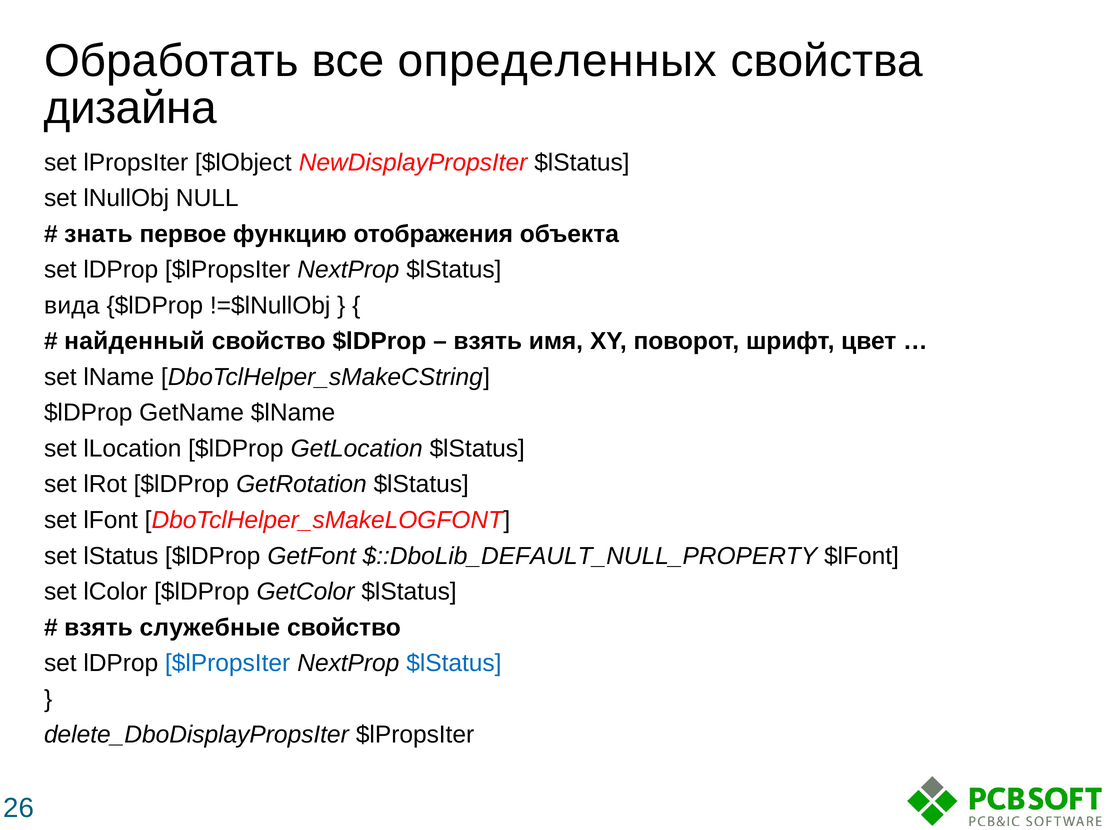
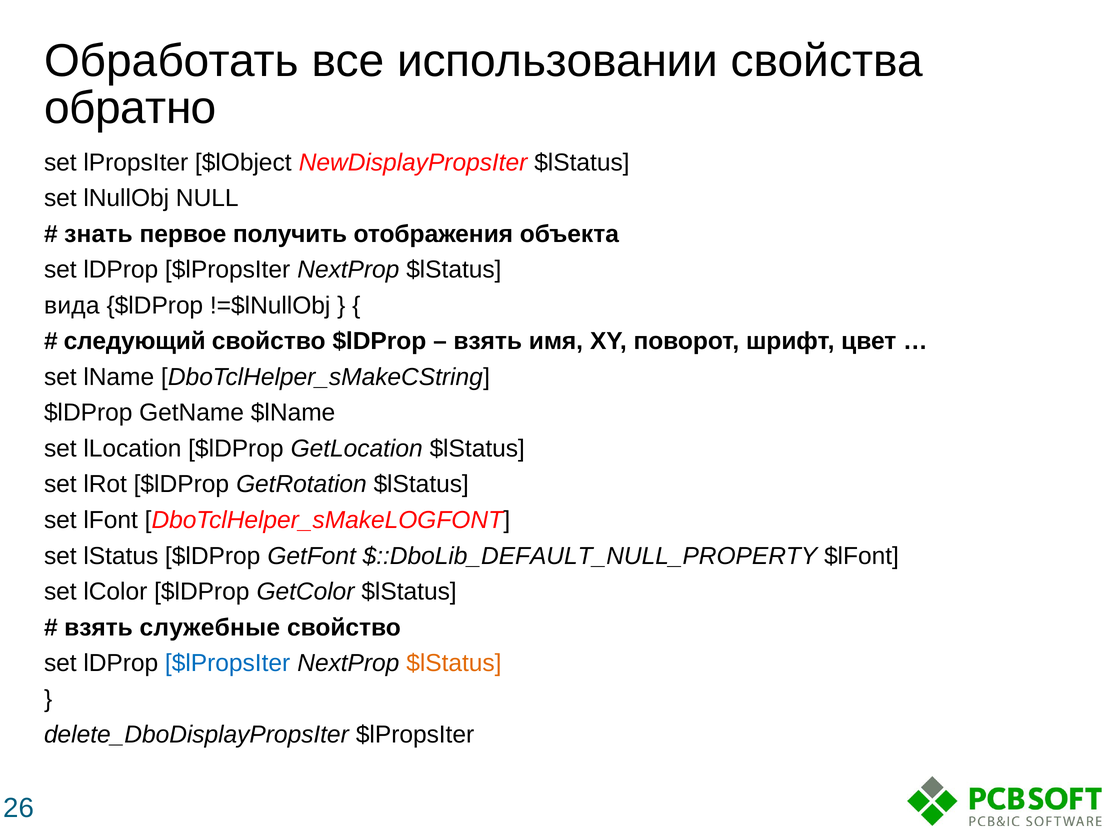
определенных: определенных -> использовании (558, 61)
дизайна: дизайна -> обратно (130, 108)
функцию: функцию -> получить (290, 234)
найденный: найденный -> следующий (135, 341)
$lStatus colour: blue -> orange (454, 663)
